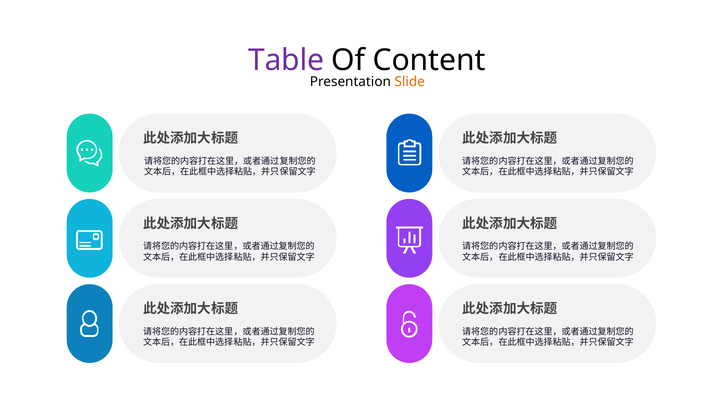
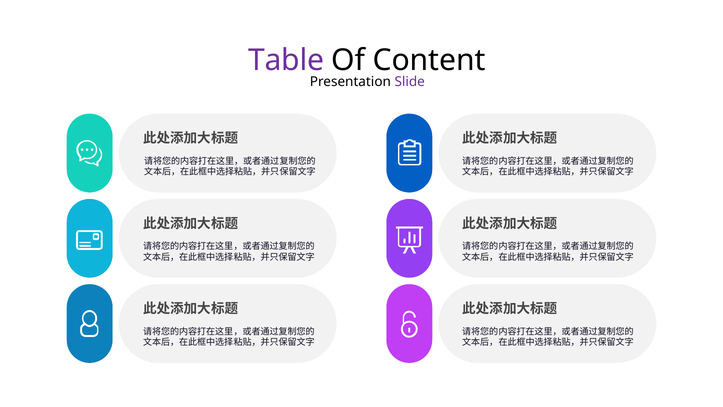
Slide colour: orange -> purple (410, 82)
